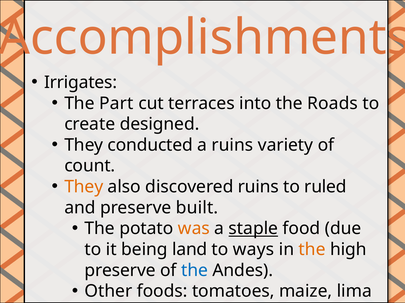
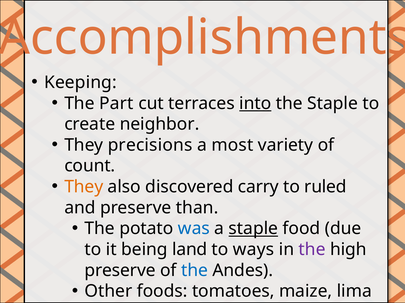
Irrigates: Irrigates -> Keeping (80, 83)
into underline: none -> present (255, 104)
the Roads: Roads -> Staple (333, 104)
designed: designed -> neighbor (160, 124)
conducted: conducted -> precisions (150, 145)
a ruins: ruins -> most (232, 145)
discovered ruins: ruins -> carry (258, 187)
built: built -> than (197, 208)
was colour: orange -> blue (194, 229)
the colour: orange -> purple (312, 250)
